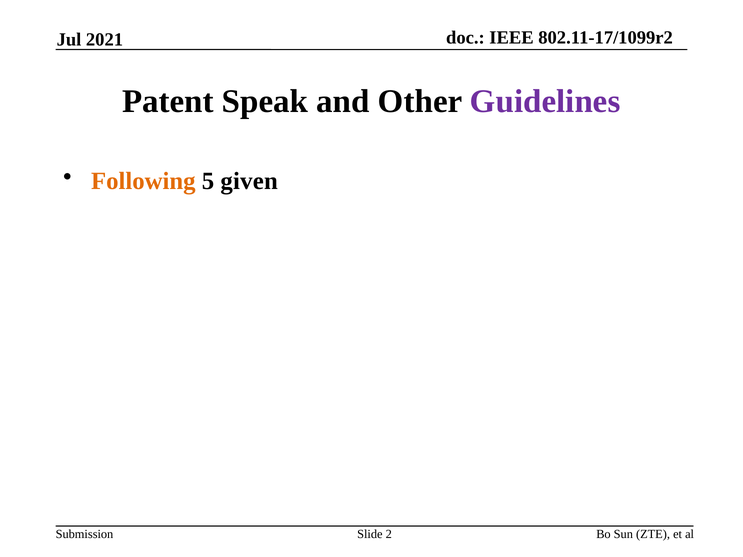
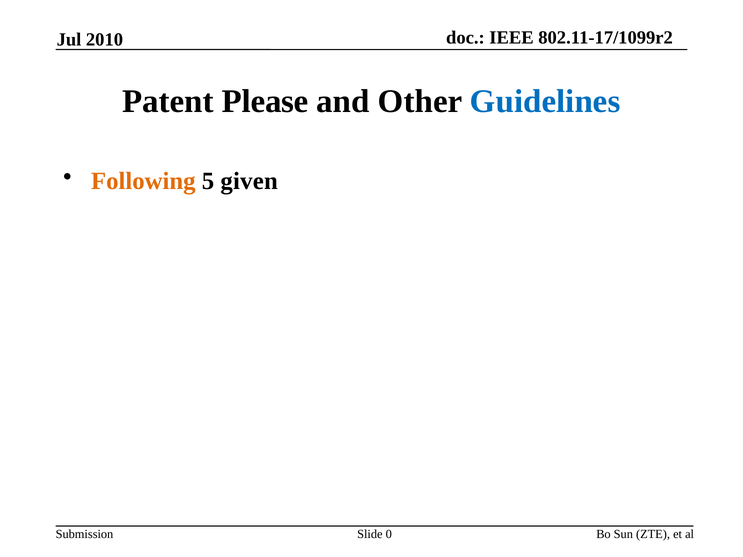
2021: 2021 -> 2010 (105, 40)
Speak: Speak -> Please (265, 101)
Guidelines colour: purple -> blue (545, 101)
2: 2 -> 0 (389, 534)
